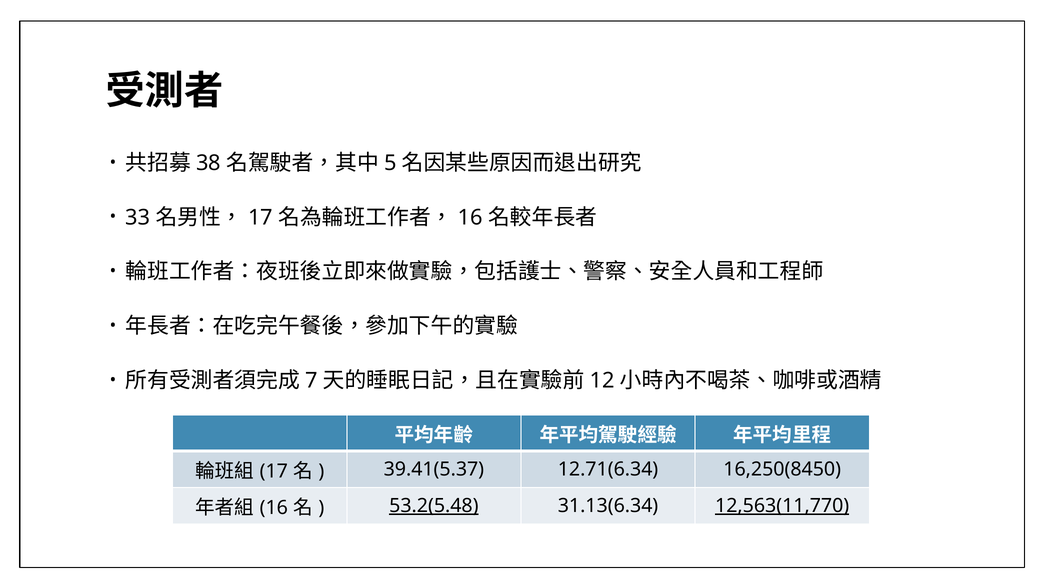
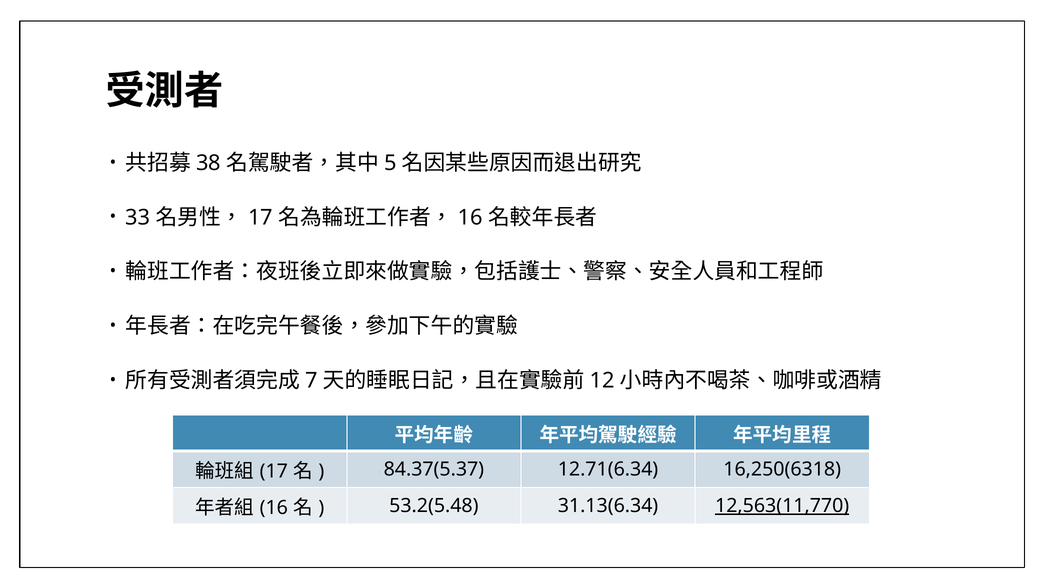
39.41(5.37: 39.41(5.37 -> 84.37(5.37 (434, 469)
16,250(8450: 16,250(8450 -> 16,250(6318 (782, 469)
53.2(5.48 underline: present -> none (434, 506)
